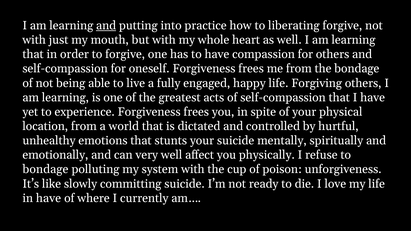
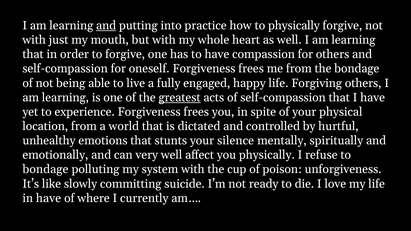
to liberating: liberating -> physically (294, 26)
greatest underline: none -> present (180, 98)
your suicide: suicide -> silence (236, 141)
